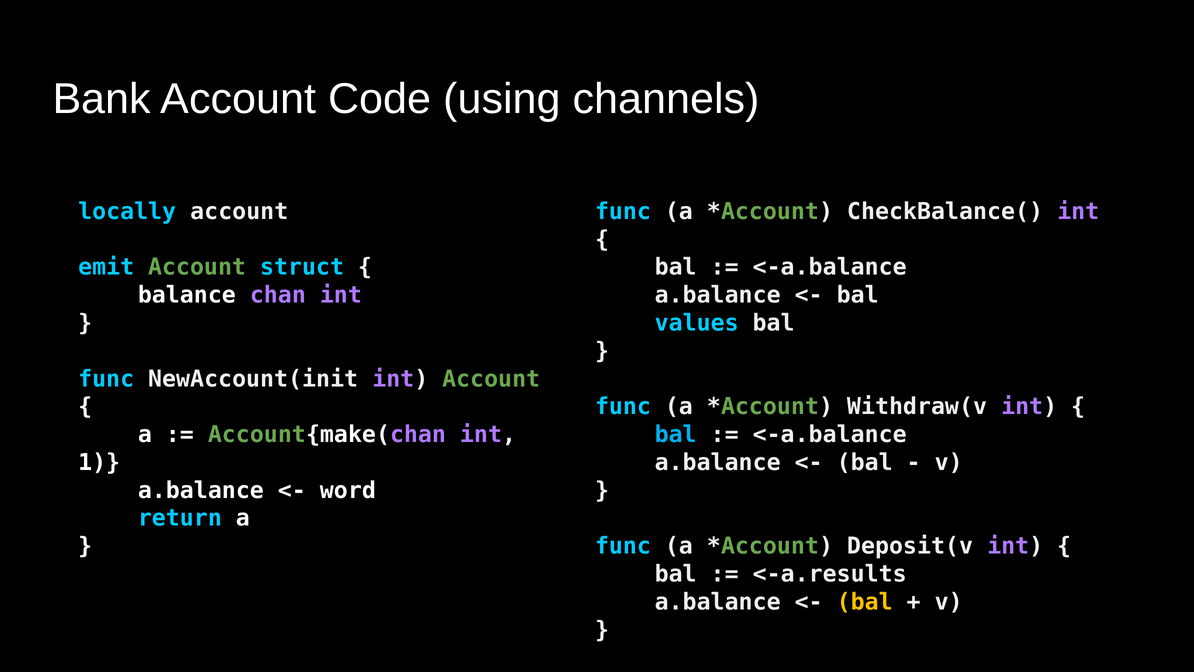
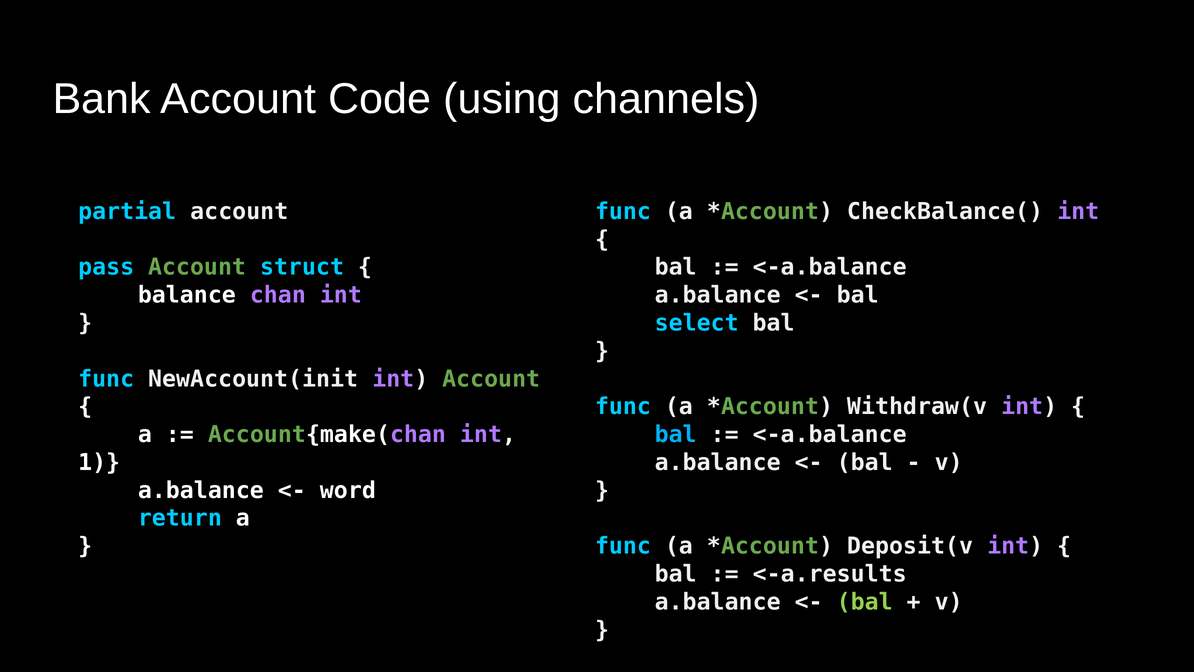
locally: locally -> partial (127, 211)
emit: emit -> pass (106, 267)
values: values -> select (697, 323)
bal colour: yellow -> light green (865, 602)
